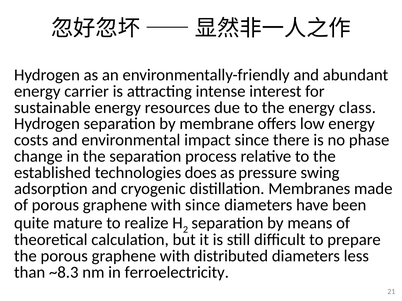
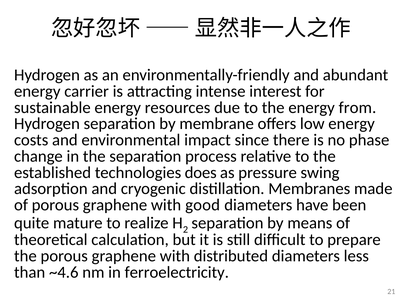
class: class -> from (357, 108)
with since: since -> good (203, 205)
~8.3: ~8.3 -> ~4.6 (64, 273)
